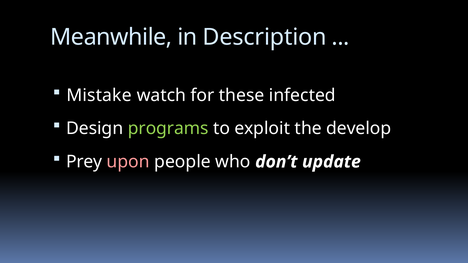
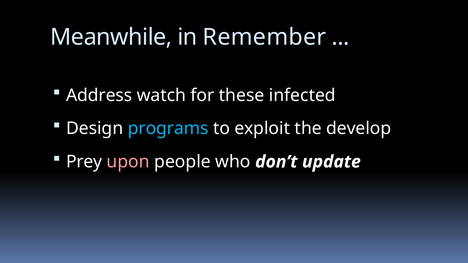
Description: Description -> Remember (264, 37)
Mistake: Mistake -> Address (99, 95)
programs colour: light green -> light blue (168, 129)
